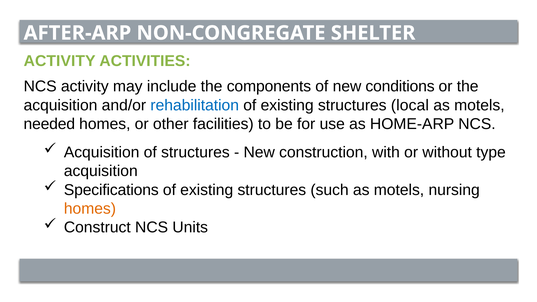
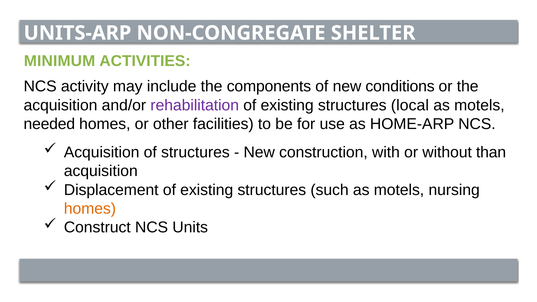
AFTER-ARP: AFTER-ARP -> UNITS-ARP (77, 33)
ACTIVITY: ACTIVITY -> MINIMUM (60, 61)
rehabilitation colour: blue -> purple (195, 105)
type: type -> than (491, 152)
Specifications: Specifications -> Displacement (111, 190)
